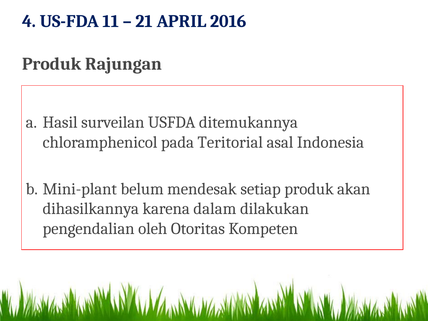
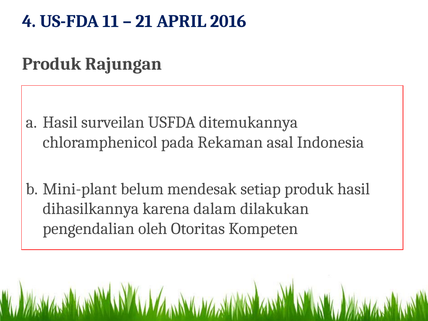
Teritorial: Teritorial -> Rekaman (230, 142)
produk akan: akan -> hasil (354, 189)
